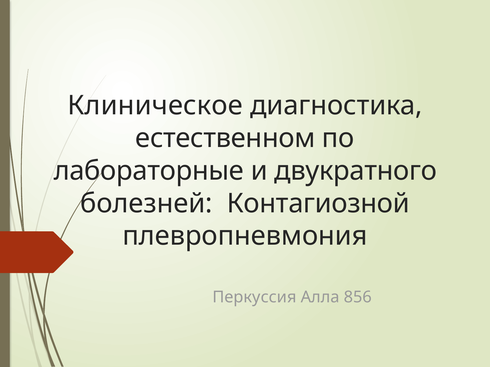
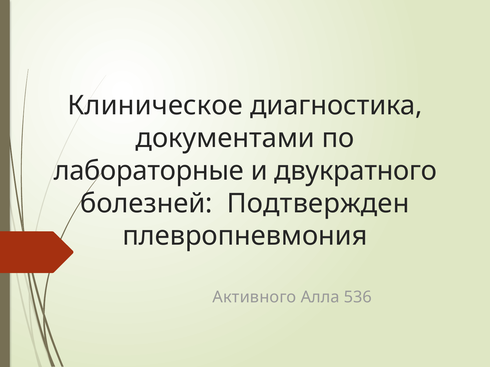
естественном: естественном -> документами (225, 138)
Контагиозной: Контагиозной -> Подтвержден (318, 204)
Перкуссия: Перкуссия -> Активного (254, 297)
856: 856 -> 536 (358, 297)
